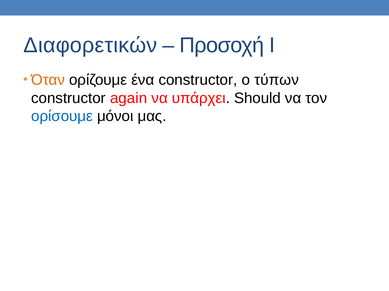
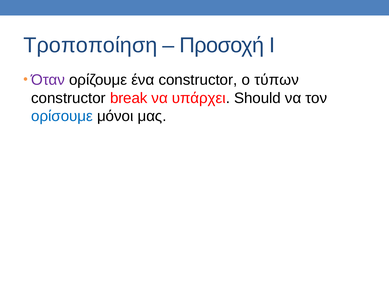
Διαφορετικών: Διαφορετικών -> Τροποποίηση (90, 45)
Όταν colour: orange -> purple (48, 80)
again: again -> break (129, 98)
